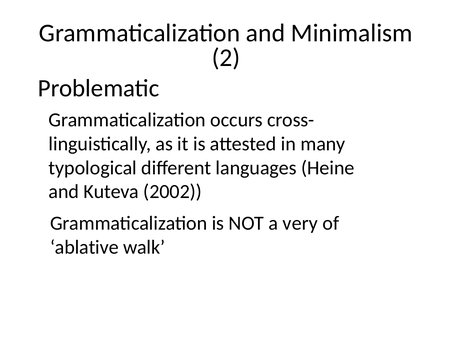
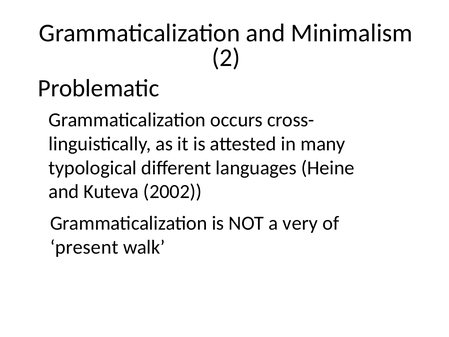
ablative: ablative -> present (84, 247)
